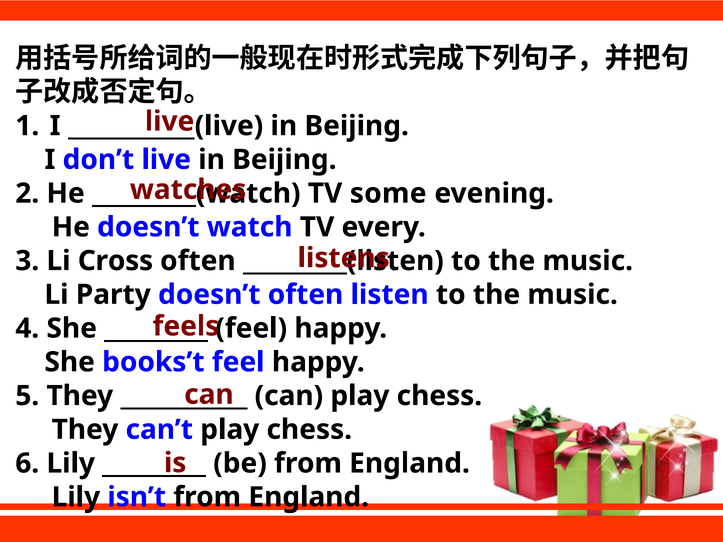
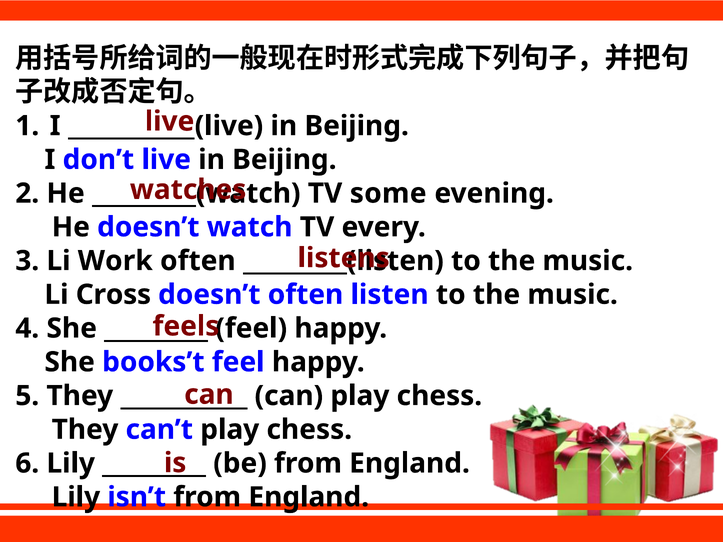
Cross: Cross -> Work (115, 261)
Party: Party -> Cross (113, 295)
